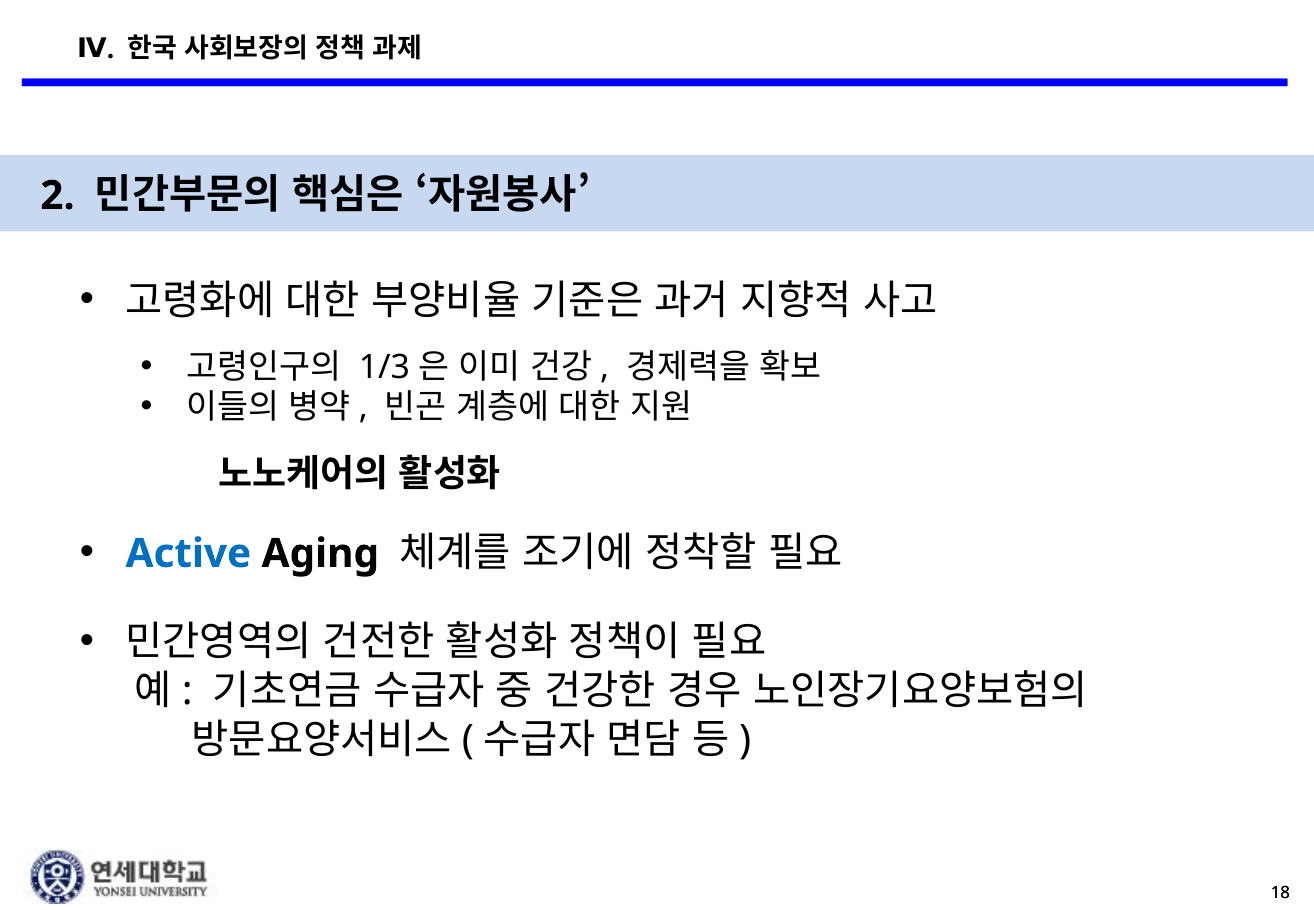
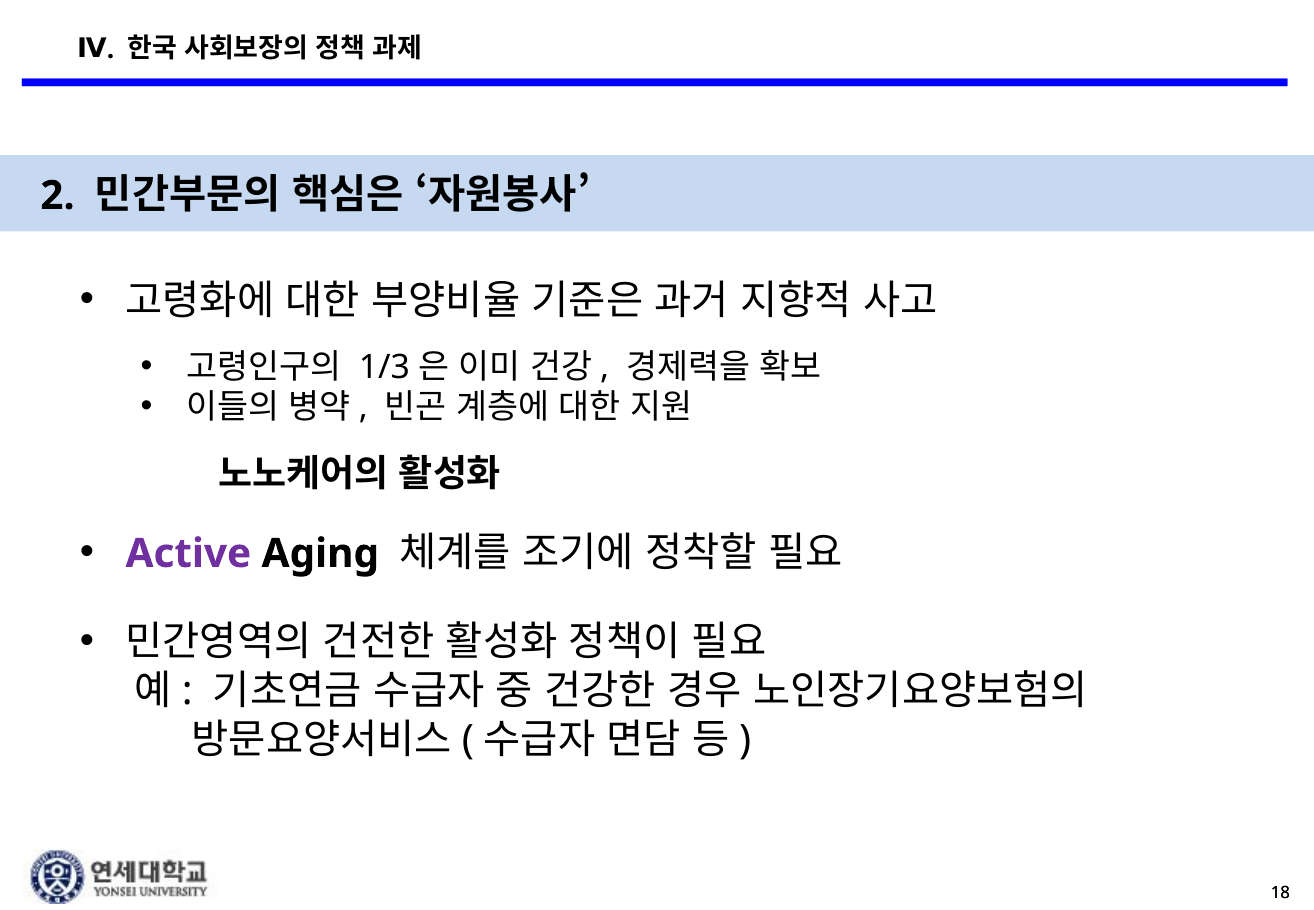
Active colour: blue -> purple (188, 554)
